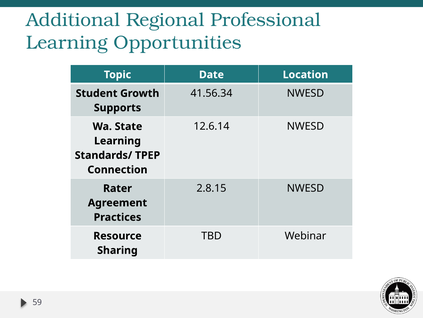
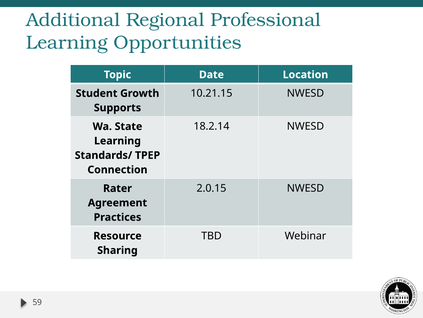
41.56.34: 41.56.34 -> 10.21.15 (211, 93)
12.6.14: 12.6.14 -> 18.2.14 (211, 126)
2.8.15: 2.8.15 -> 2.0.15 (211, 188)
